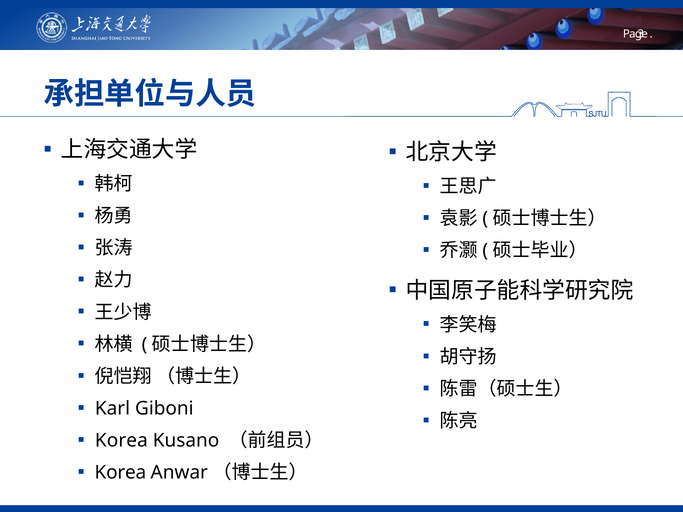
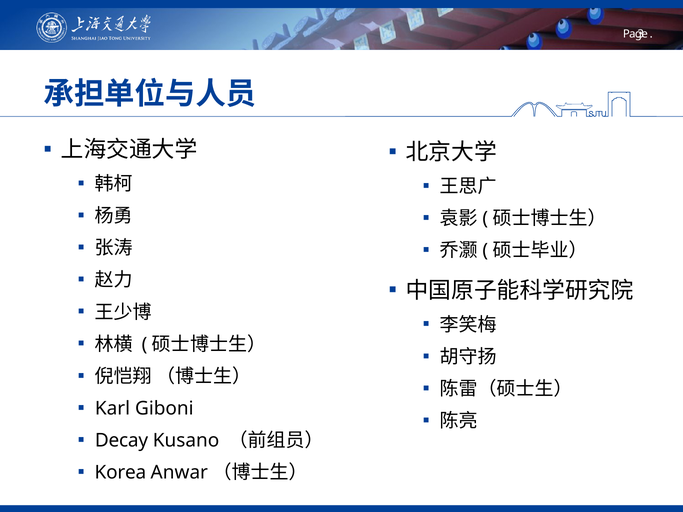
Korea: Korea -> Decay (122, 441)
